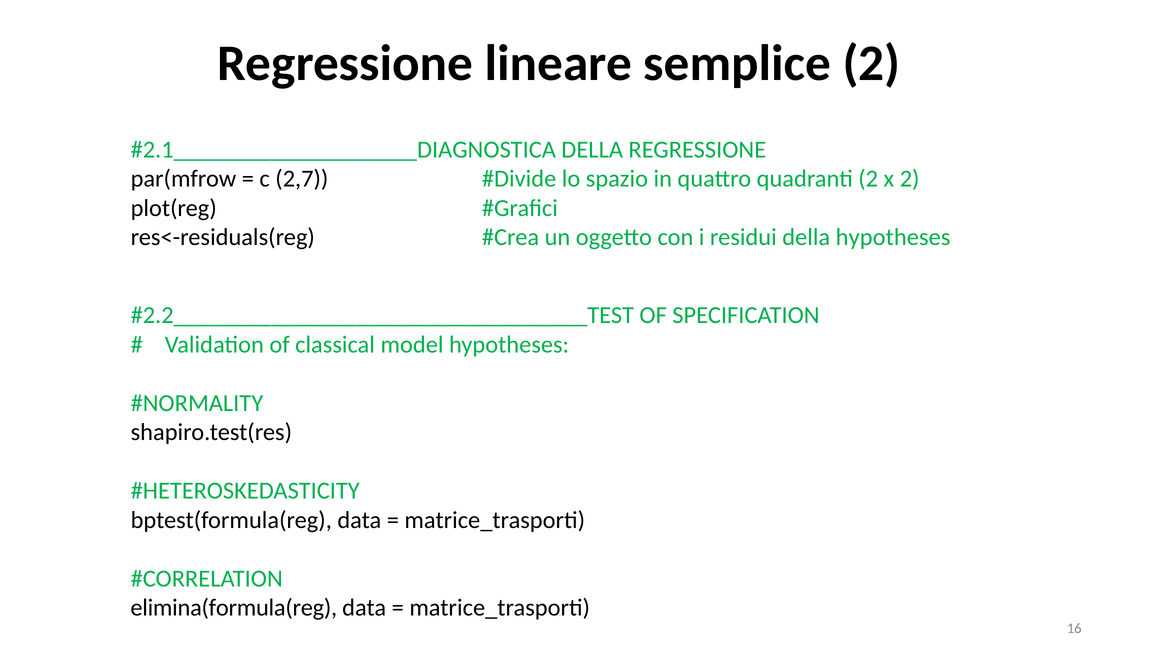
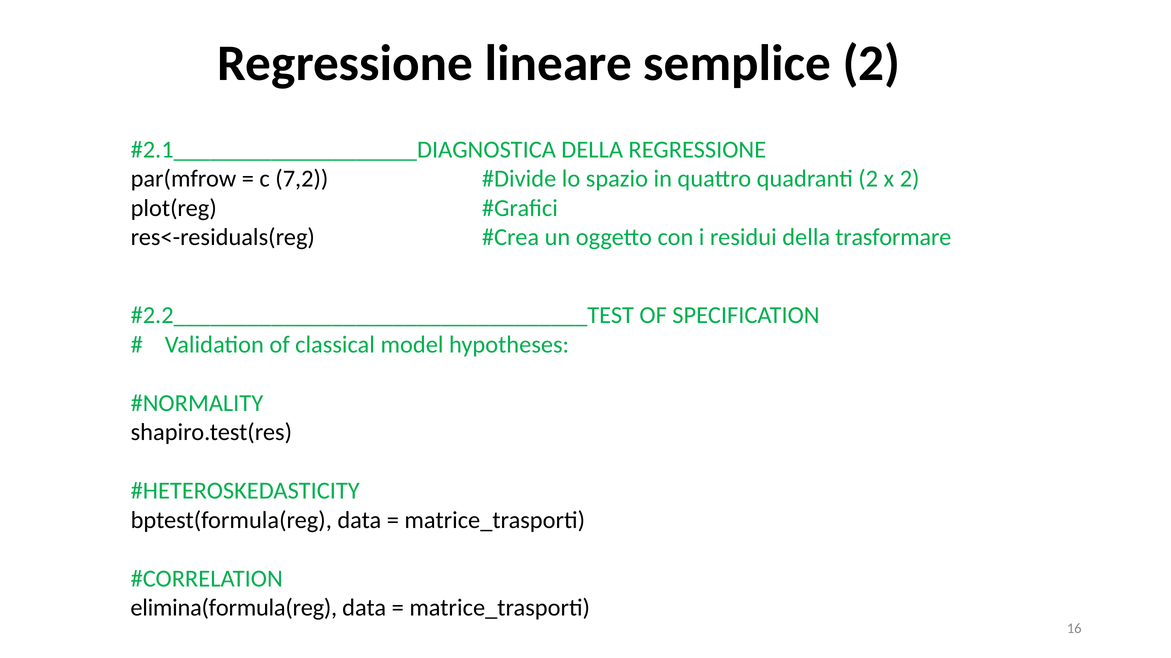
2,7: 2,7 -> 7,2 (302, 179)
della hypotheses: hypotheses -> trasformare (893, 237)
